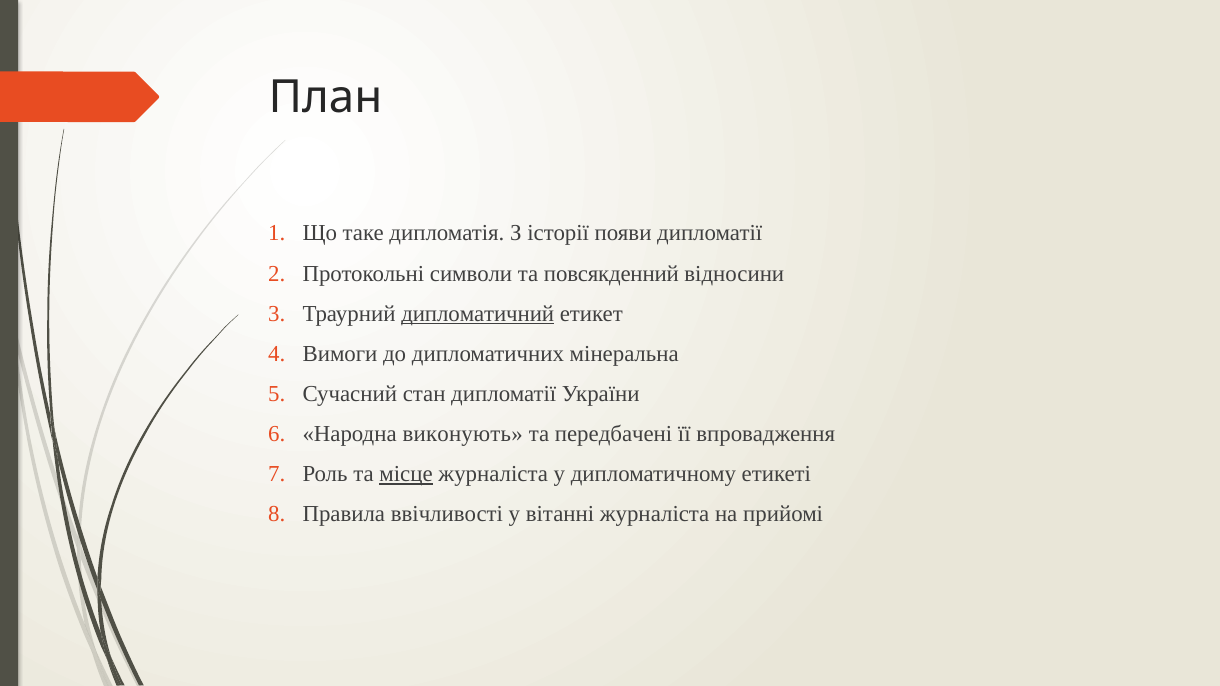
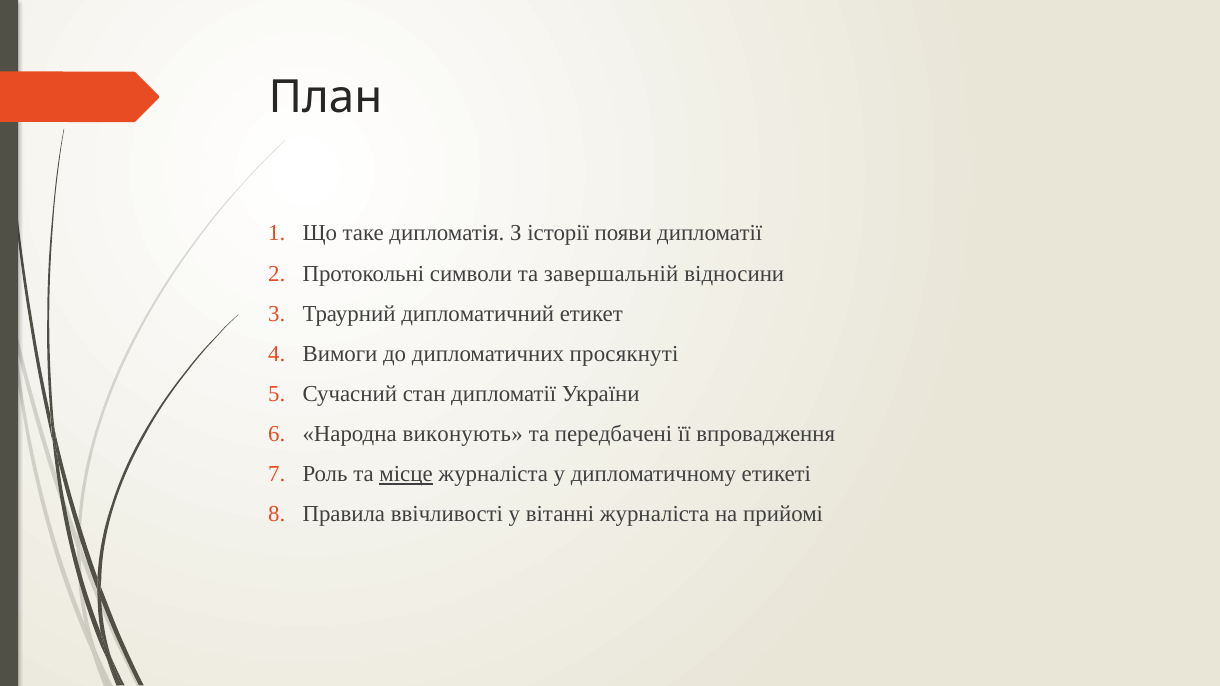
повсякденний: повсякденний -> завершальній (611, 274)
дипломатичний underline: present -> none (478, 314)
мінеральна: мінеральна -> просякнуті (624, 354)
